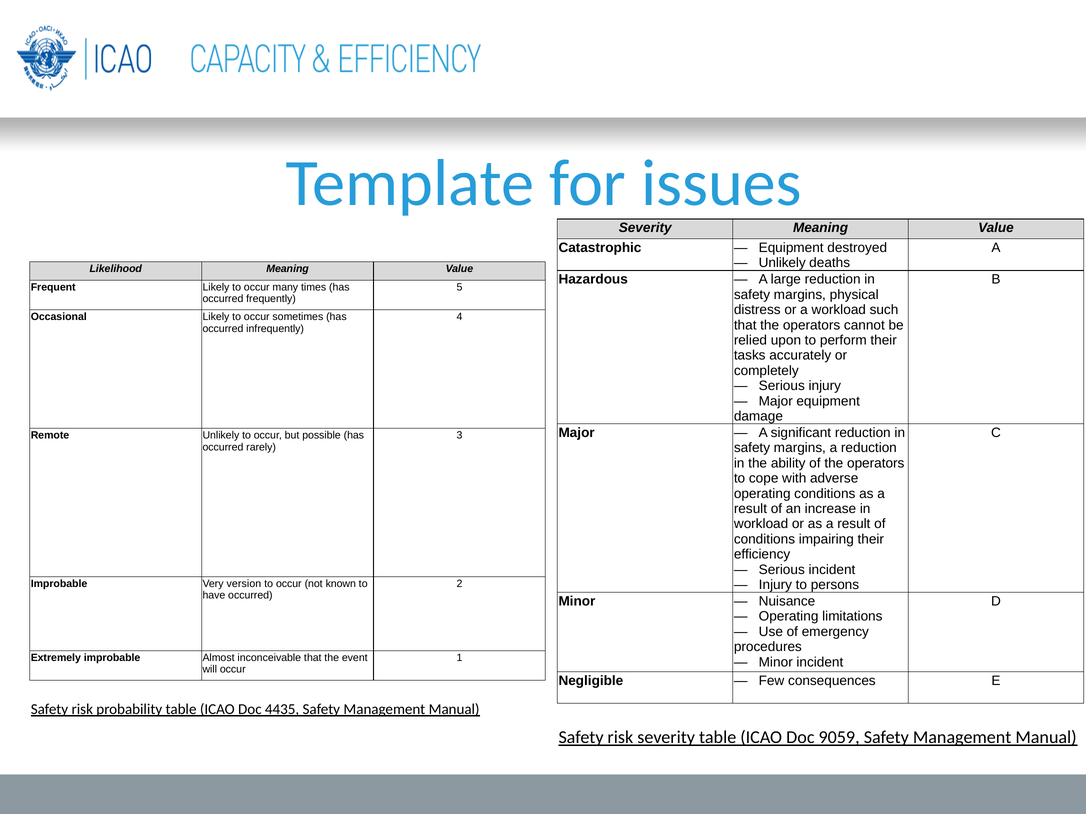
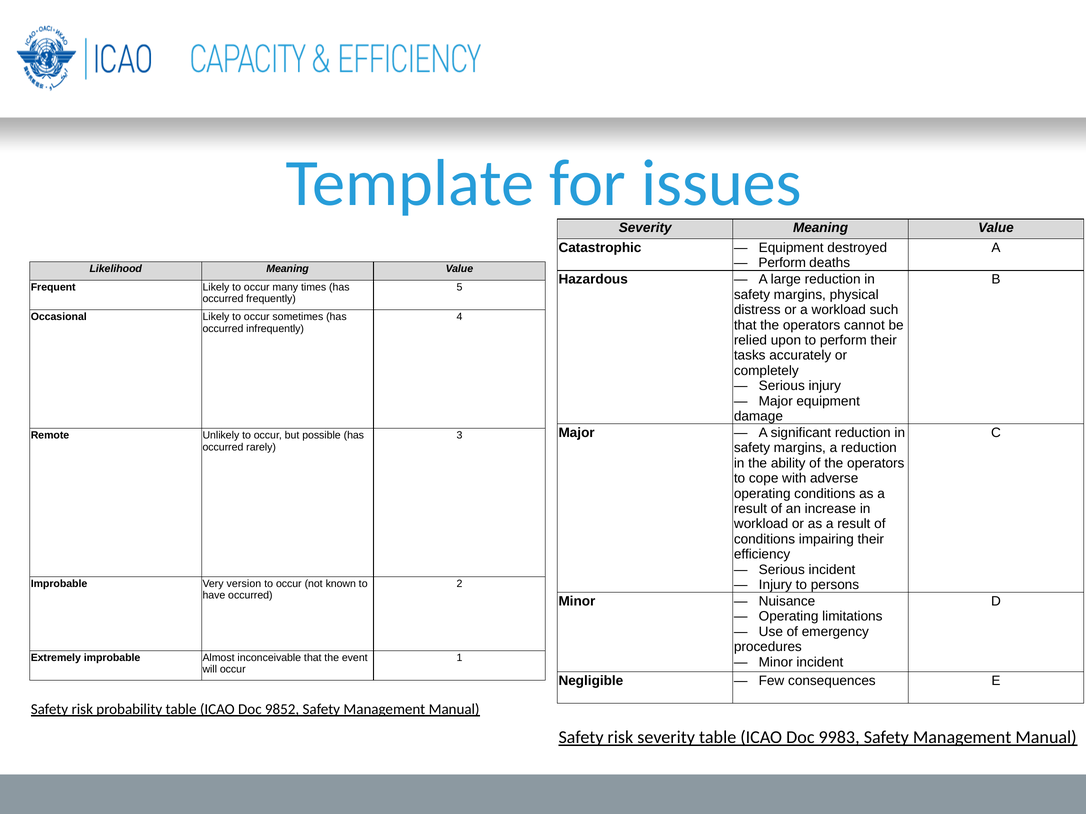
Unlikely: Unlikely -> Perform (782, 263)
4435: 4435 -> 9852 (282, 710)
9059: 9059 -> 9983 (839, 738)
